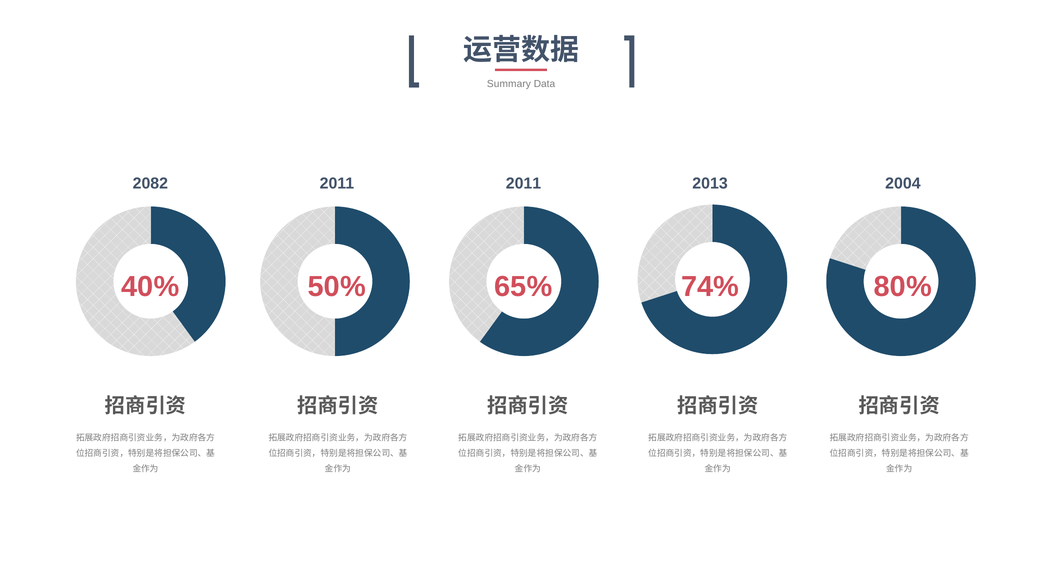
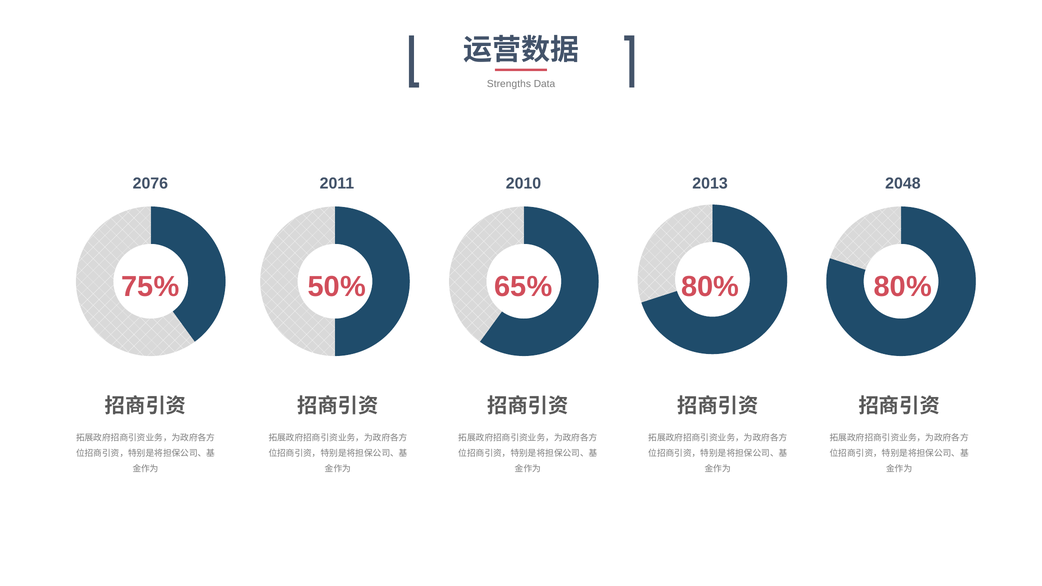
Summary: Summary -> Strengths (509, 84)
2082: 2082 -> 2076 (150, 183)
2011 2011: 2011 -> 2010 (523, 183)
2004: 2004 -> 2048 (903, 183)
40%: 40% -> 75% (150, 287)
65% 74%: 74% -> 80% (710, 287)
